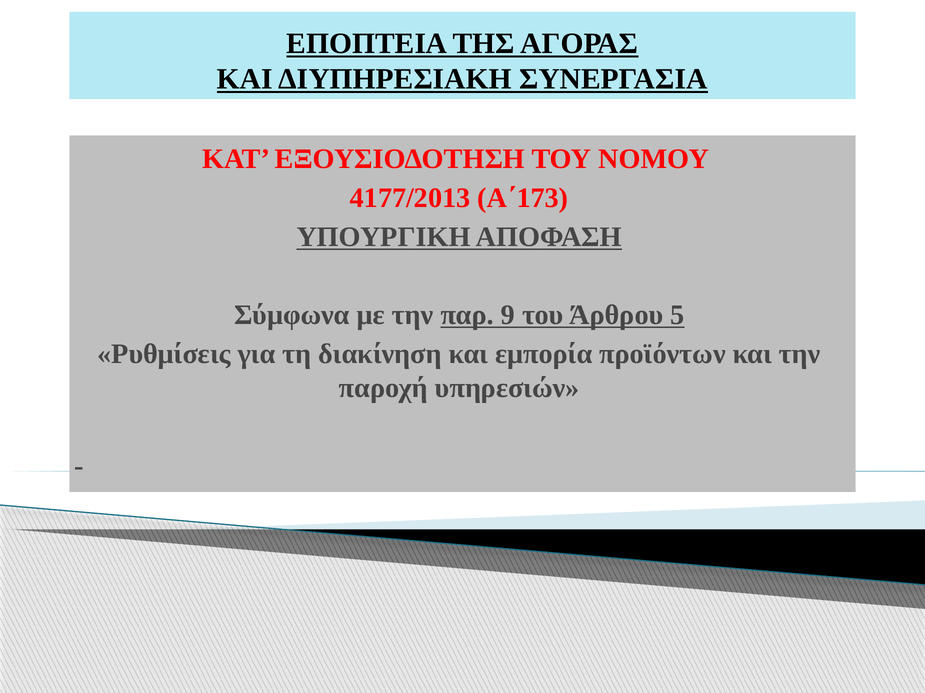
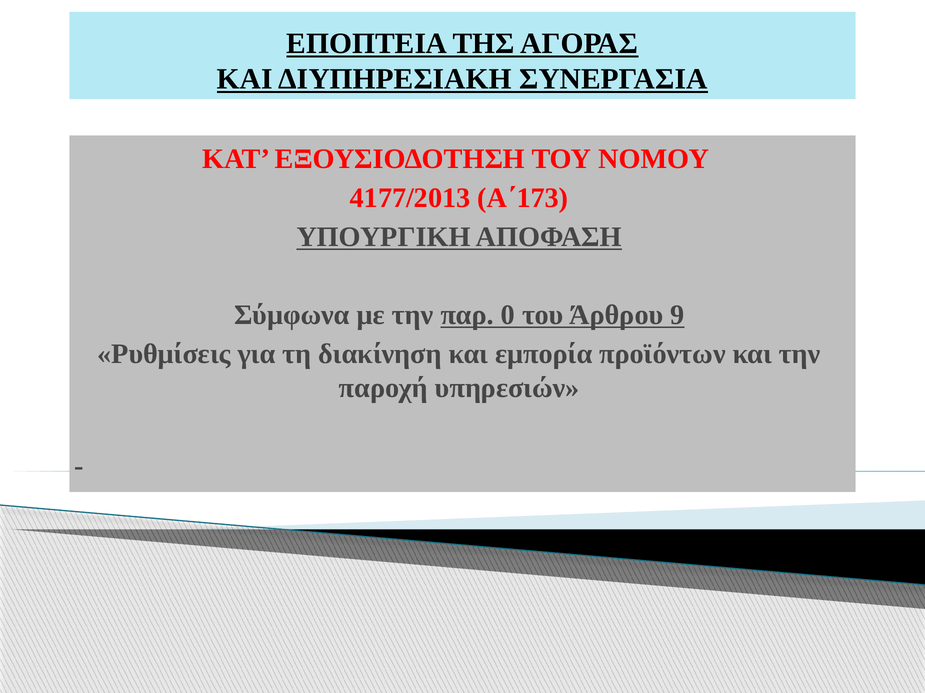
9: 9 -> 0 (508, 315)
5: 5 -> 9 (677, 315)
